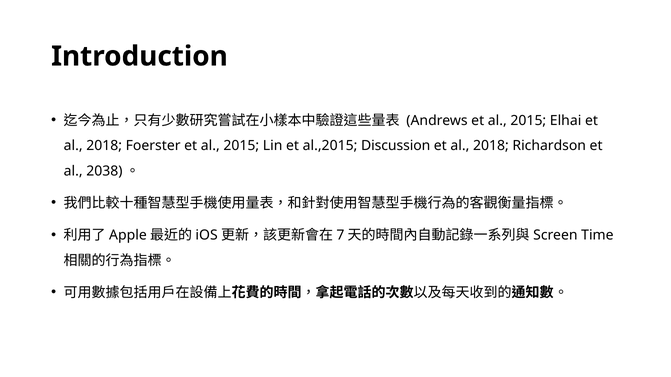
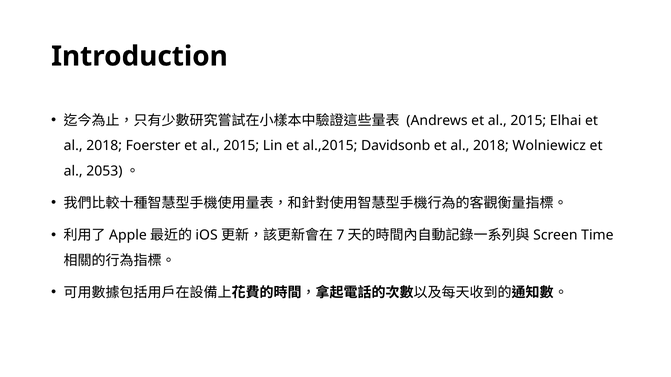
Discussion: Discussion -> Davidsonb (396, 146)
Richardson: Richardson -> Wolniewicz (549, 146)
2038: 2038 -> 2053 (104, 171)
